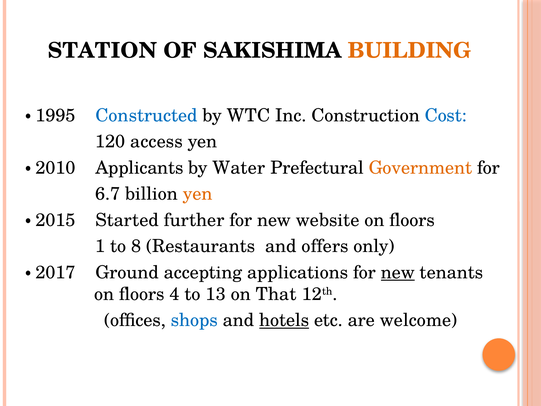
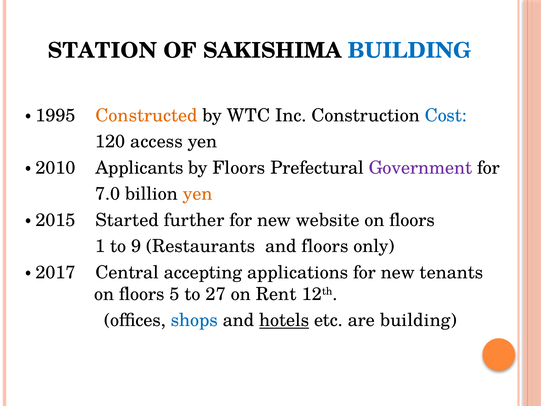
BUILDING colour: orange -> blue (410, 51)
Constructed colour: blue -> orange (147, 115)
by Water: Water -> Floors (239, 168)
Government colour: orange -> purple (420, 168)
6.7: 6.7 -> 7.0 (108, 194)
8: 8 -> 9 (136, 246)
and offers: offers -> floors (325, 246)
Ground: Ground -> Central (127, 272)
new underline: present -> none (398, 272)
4: 4 -> 5 (174, 294)
13: 13 -> 27 (216, 294)
That: That -> Rent (276, 294)
are welcome: welcome -> building (418, 320)
